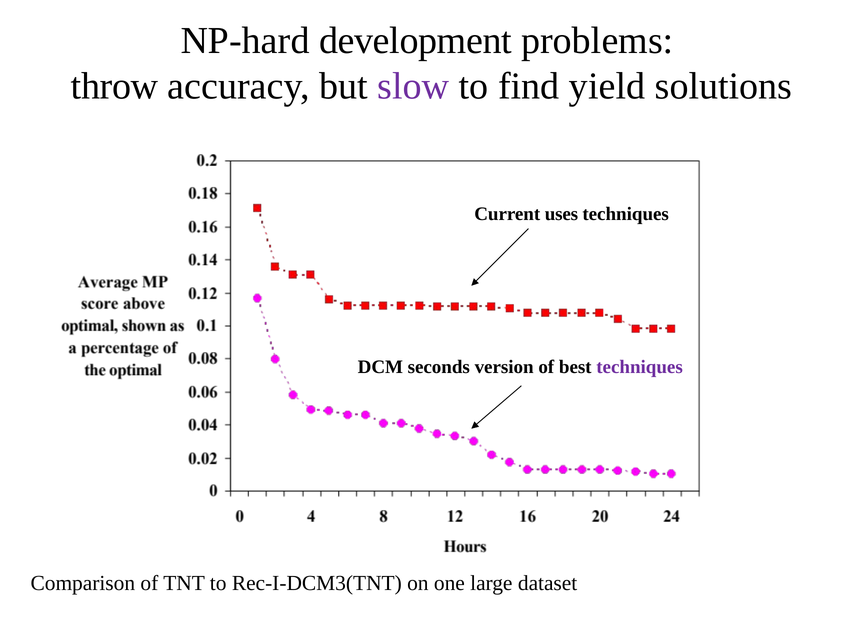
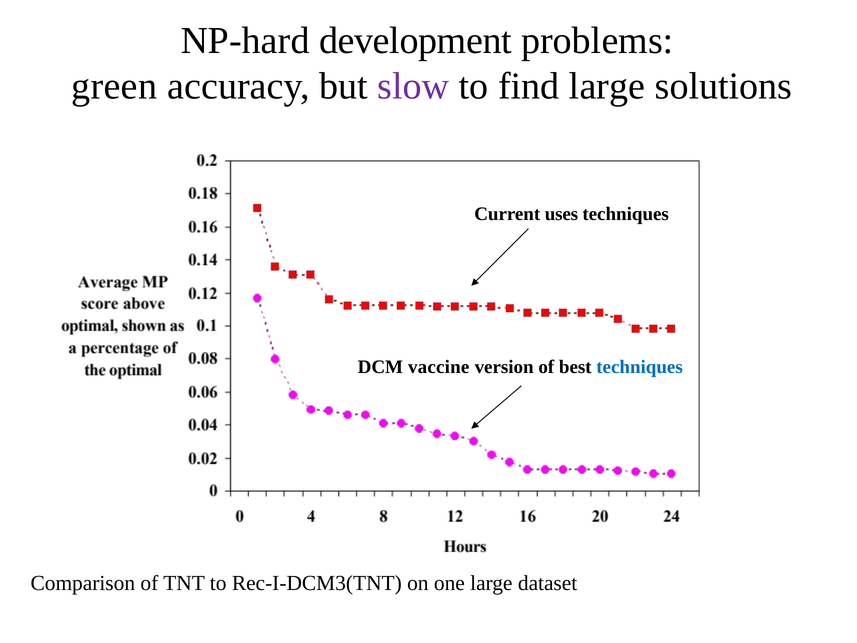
throw: throw -> green (114, 86)
find yield: yield -> large (607, 86)
seconds: seconds -> vaccine (439, 367)
techniques colour: purple -> blue (640, 367)
